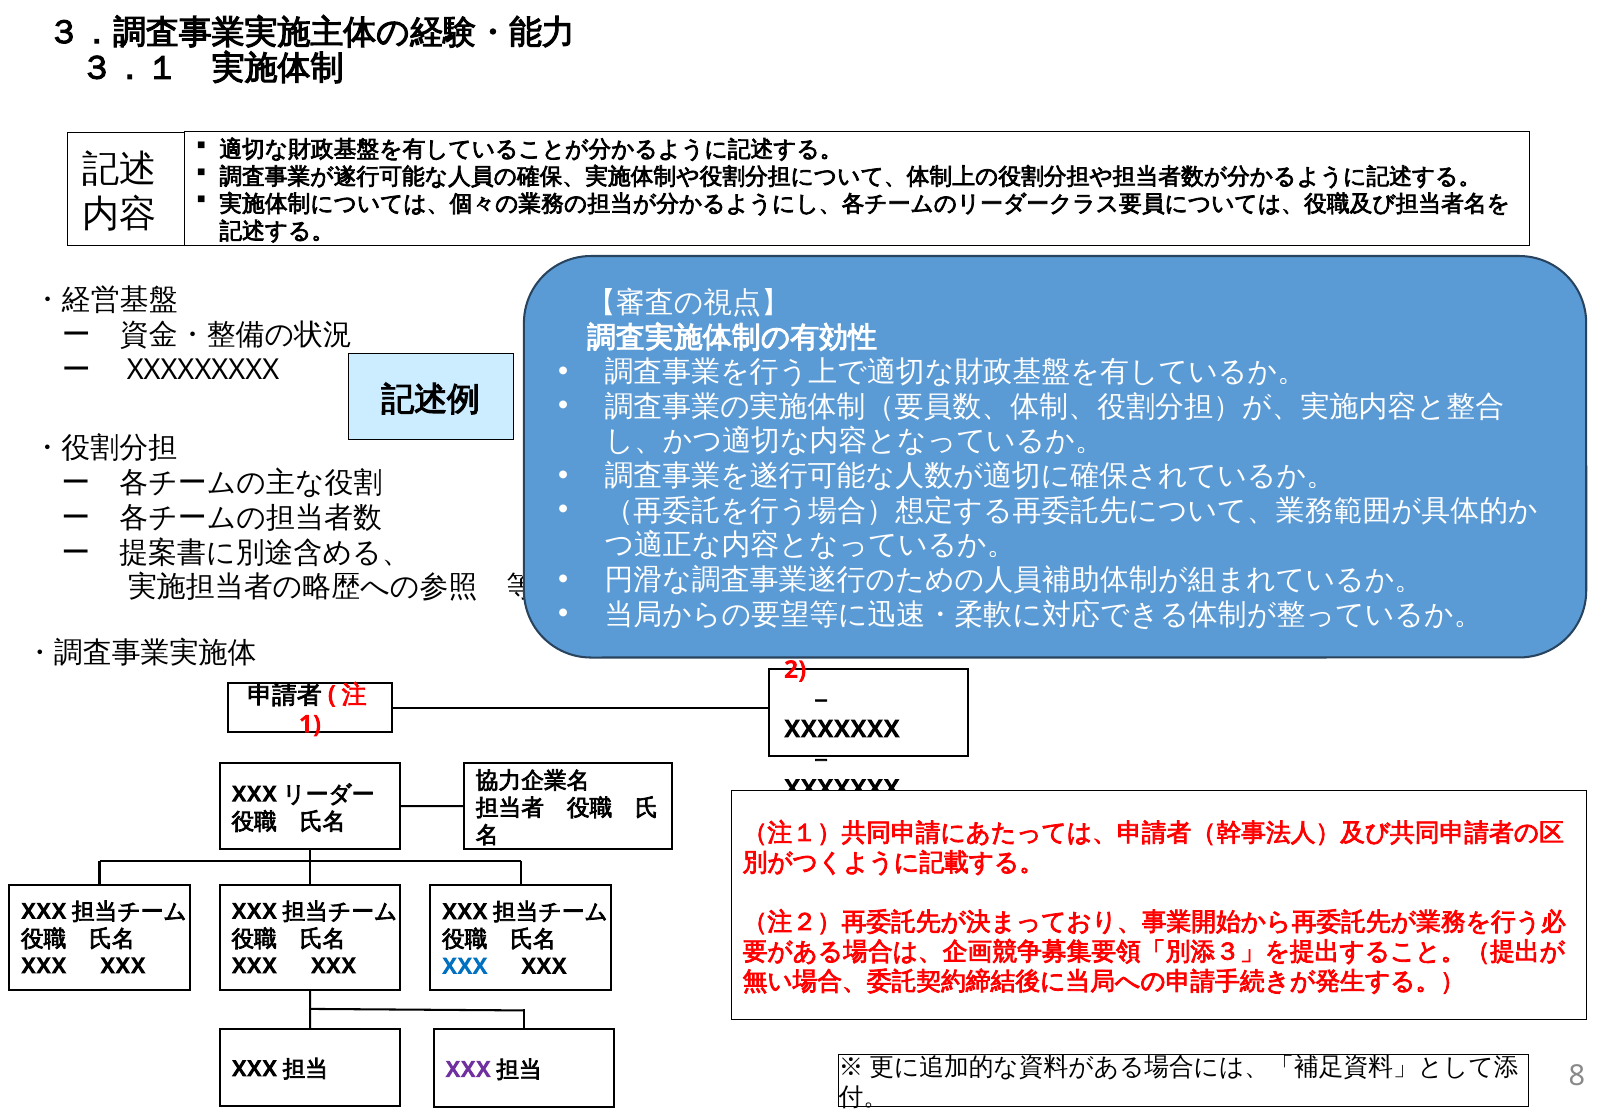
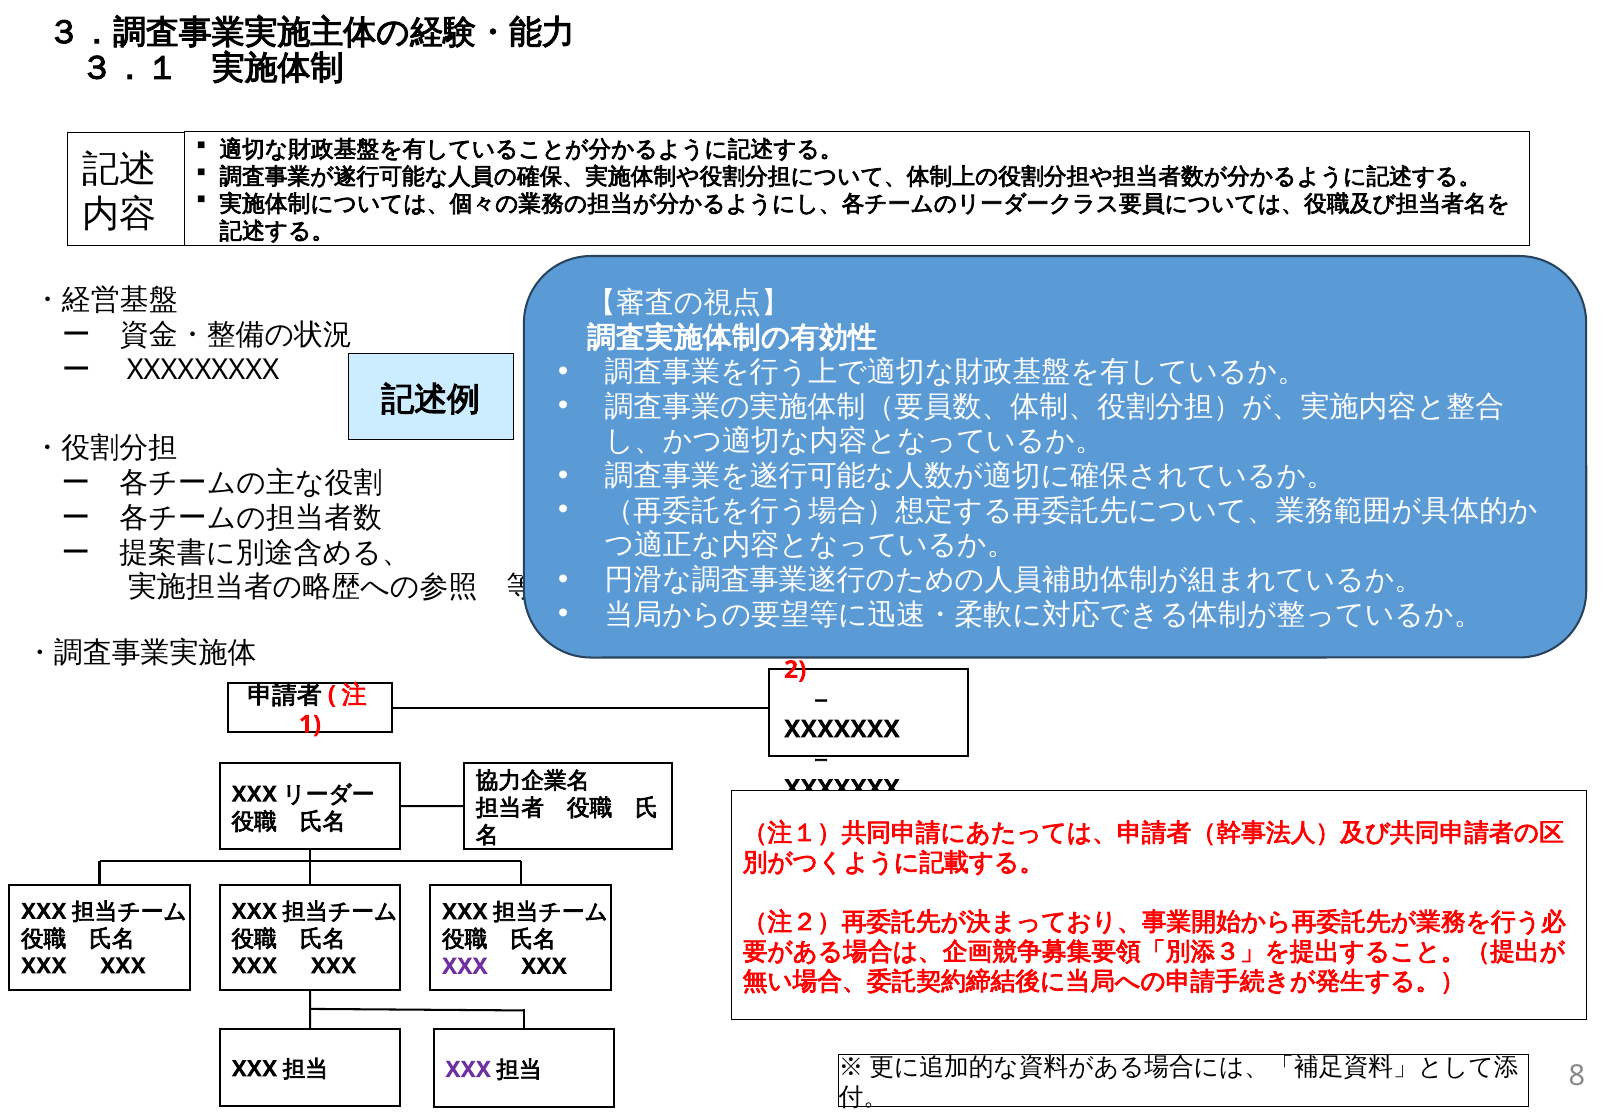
XXX colour: blue -> purple (465, 966)
